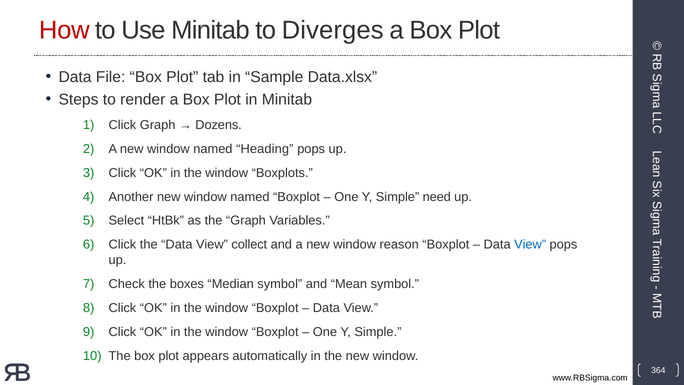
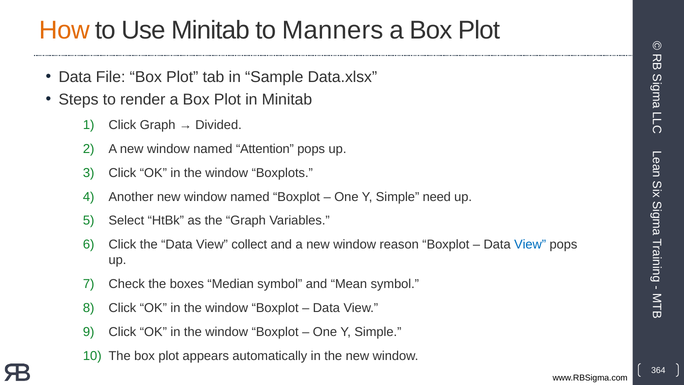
How colour: red -> orange (64, 30)
Diverges: Diverges -> Manners (333, 30)
Dozens: Dozens -> Divided (219, 125)
Heading: Heading -> Attention (265, 149)
